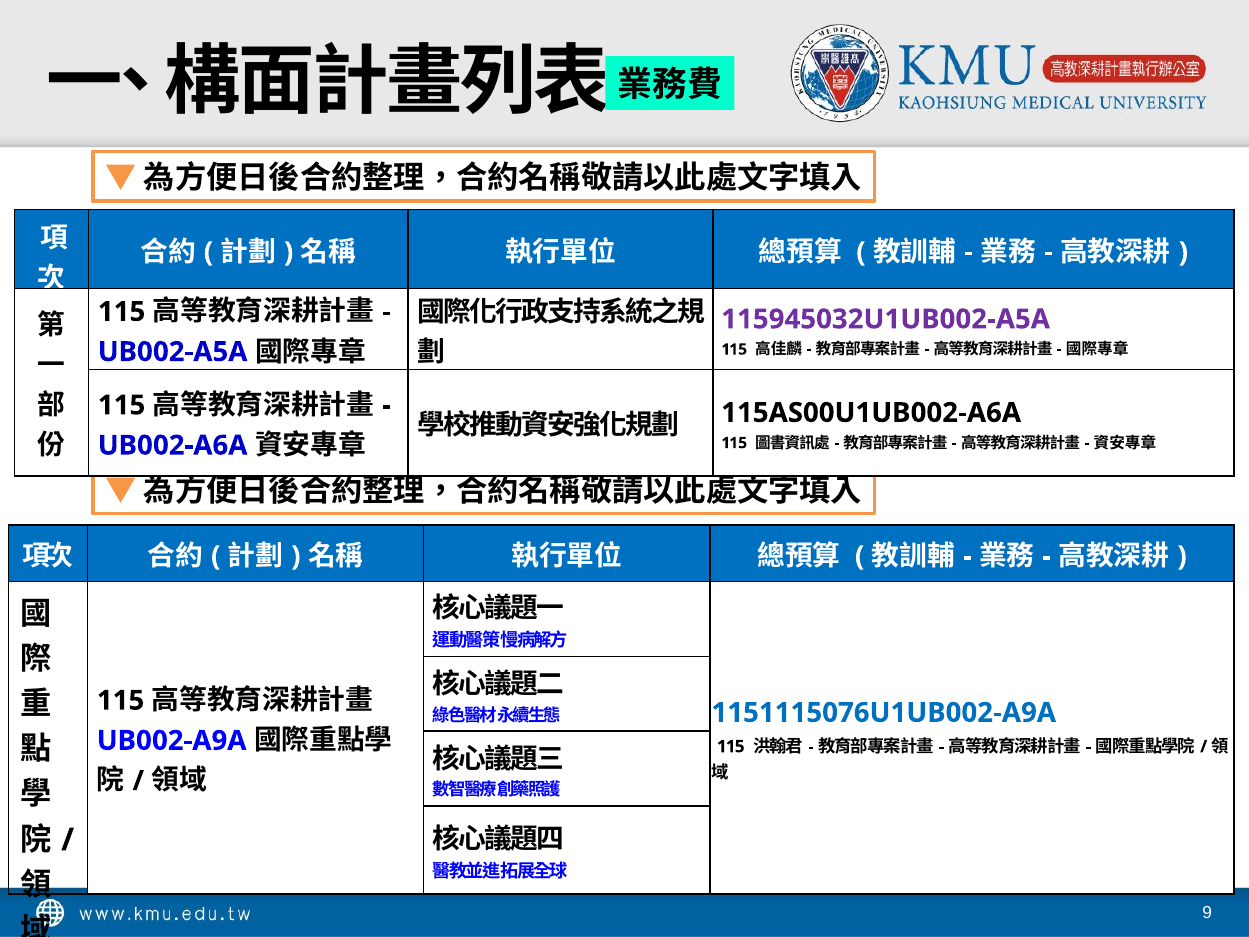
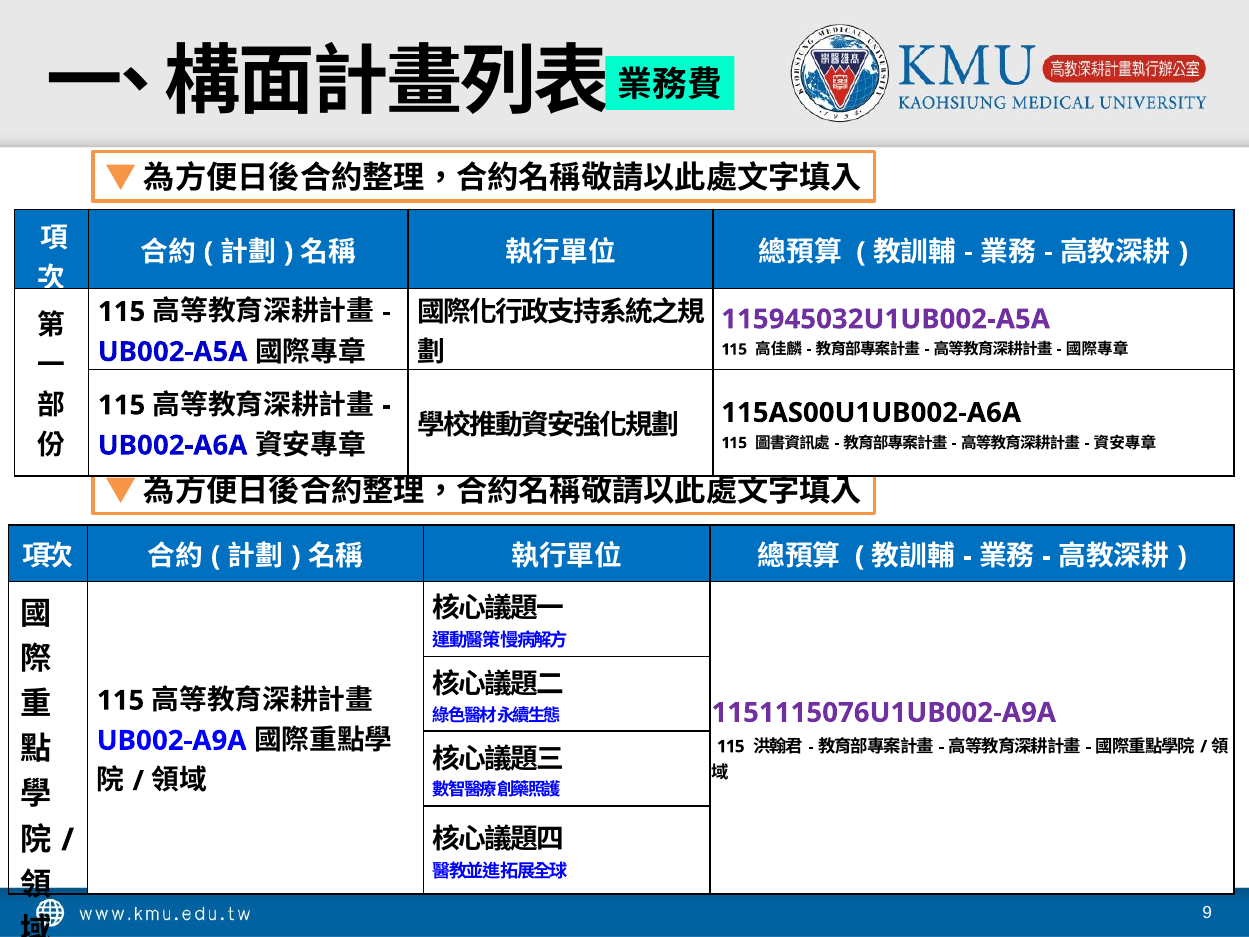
1151115076U1UB002-A9A colour: blue -> purple (884, 713)
